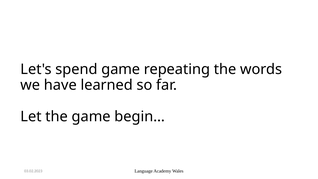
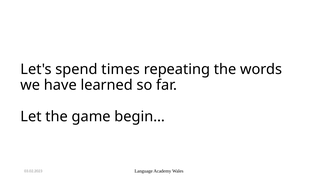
spend game: game -> times (121, 69)
